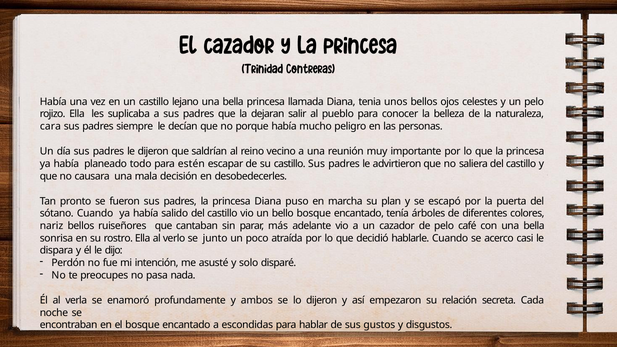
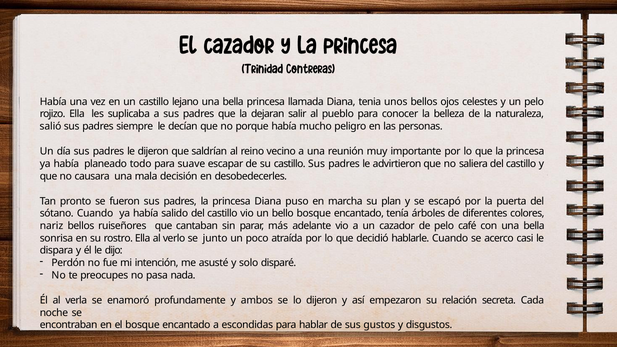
cara: cara -> salió (51, 126)
estén: estén -> suave (191, 164)
